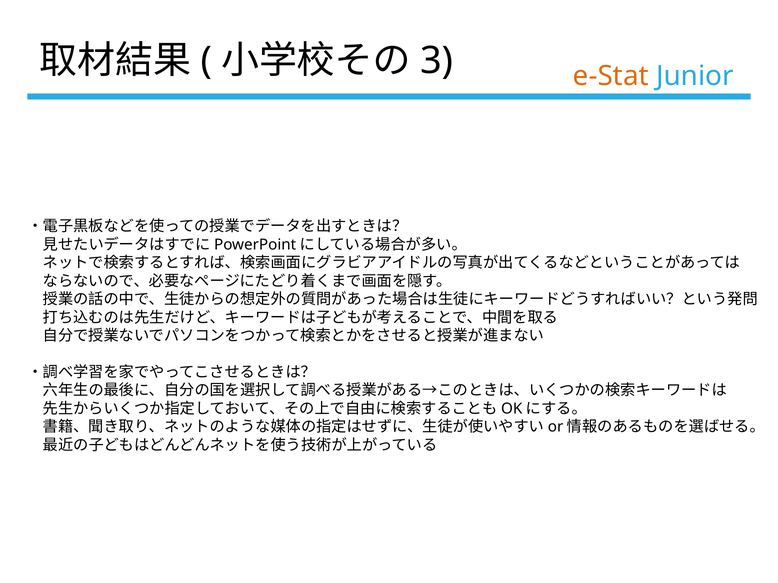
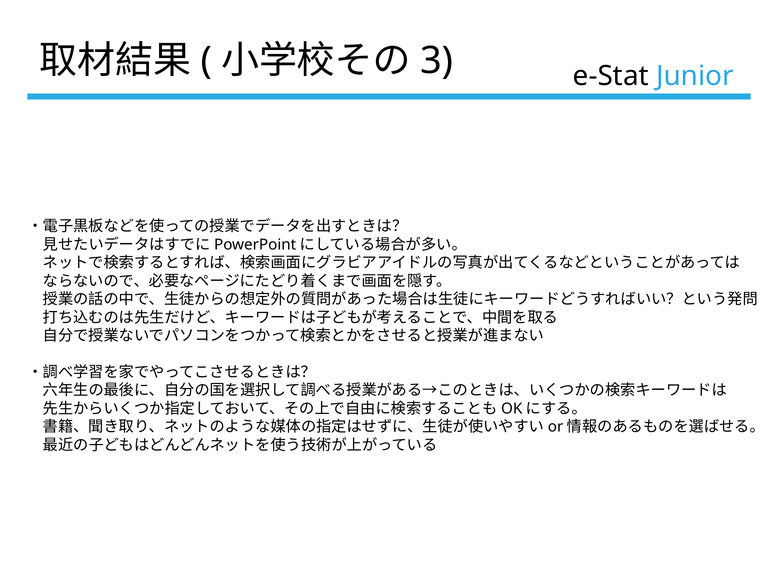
e-Stat colour: orange -> black (611, 76)
